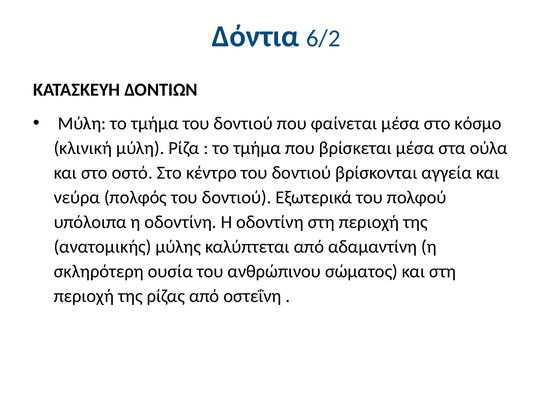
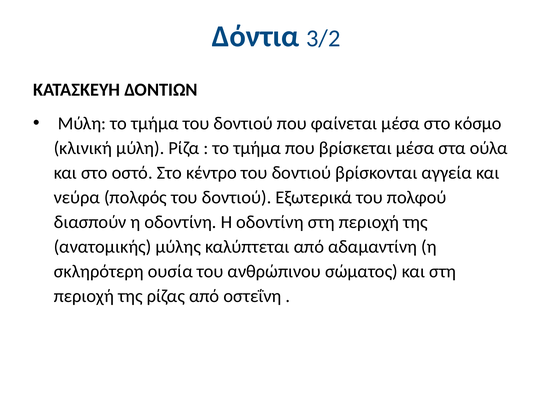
6/2: 6/2 -> 3/2 (323, 39)
υπόλοιπα: υπόλοιπα -> διασπούν (90, 222)
